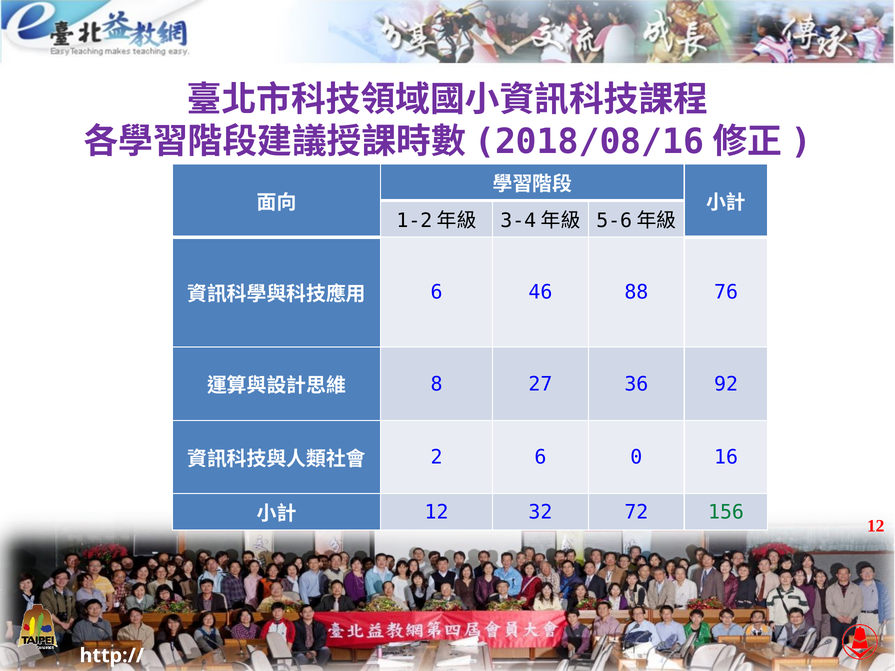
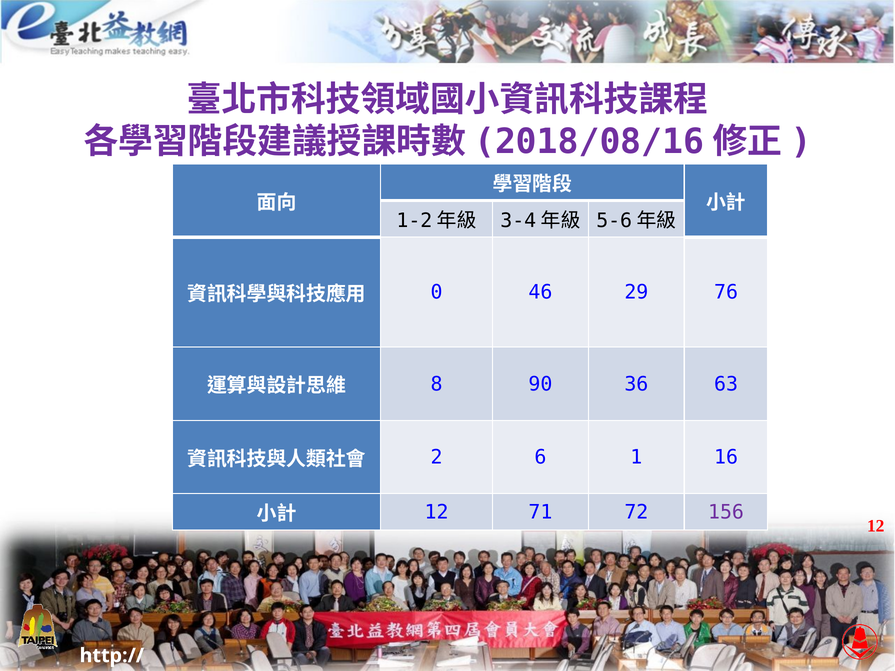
6: 6 -> 0 (436, 292)
88: 88 -> 29 (636, 292)
27: 27 -> 90 (540, 384)
92: 92 -> 63 (726, 384)
0: 0 -> 1 (636, 457)
32: 32 -> 71 (540, 512)
156 colour: green -> purple (726, 512)
